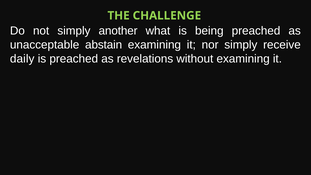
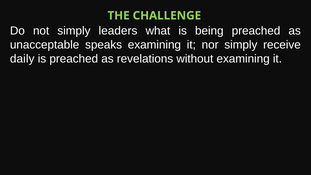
another: another -> leaders (118, 31)
abstain: abstain -> speaks (104, 45)
